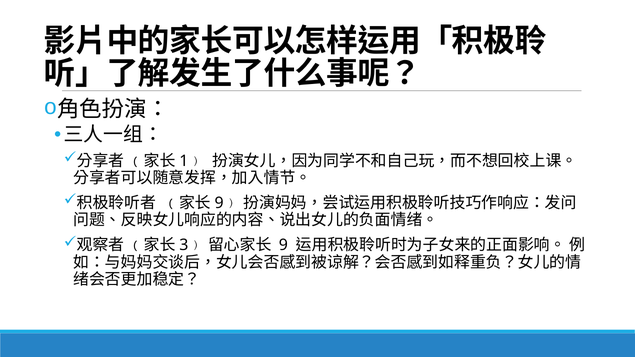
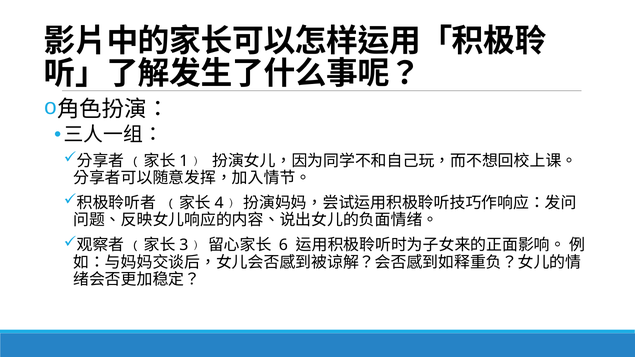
9: 9 -> 4 (219, 203)
9: 9 -> 6 (283, 245)
